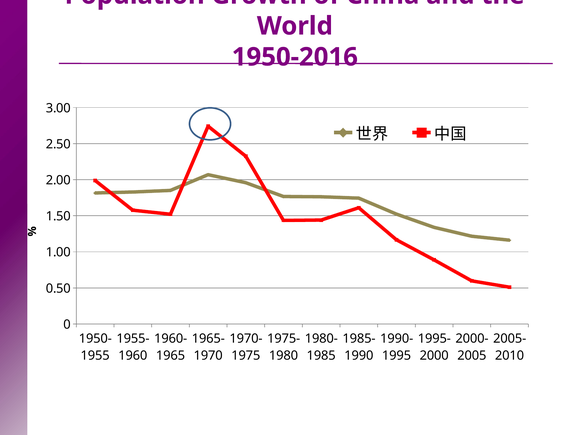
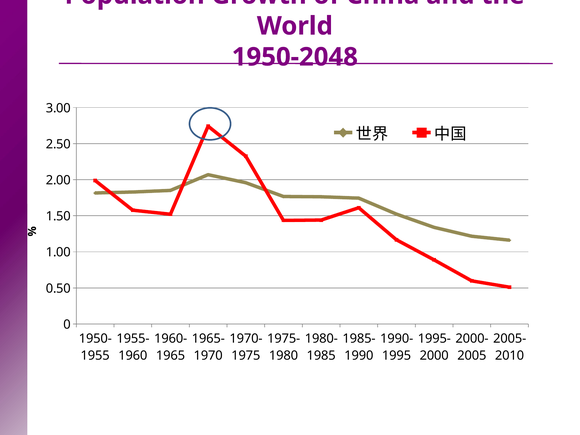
1950-2016: 1950-2016 -> 1950-2048 (295, 57)
